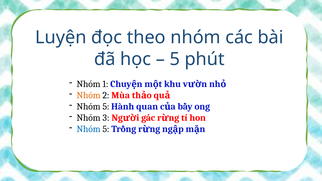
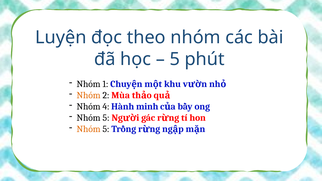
5: 5 -> 4 (106, 107)
quan: quan -> minh (147, 107)
3: 3 -> 5 (106, 118)
Nhóm colour: blue -> orange (89, 129)
